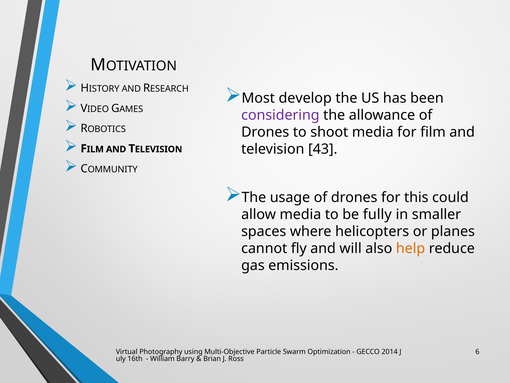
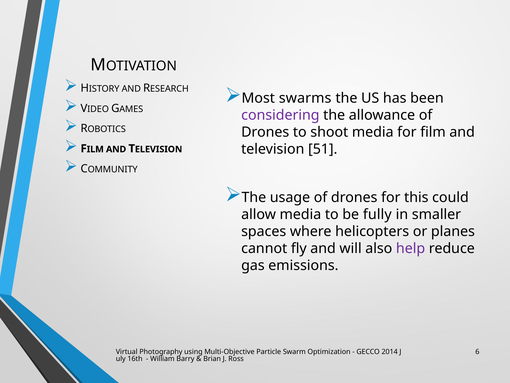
develop: develop -> swarms (305, 98)
43: 43 -> 51 (323, 149)
help colour: orange -> purple (411, 248)
